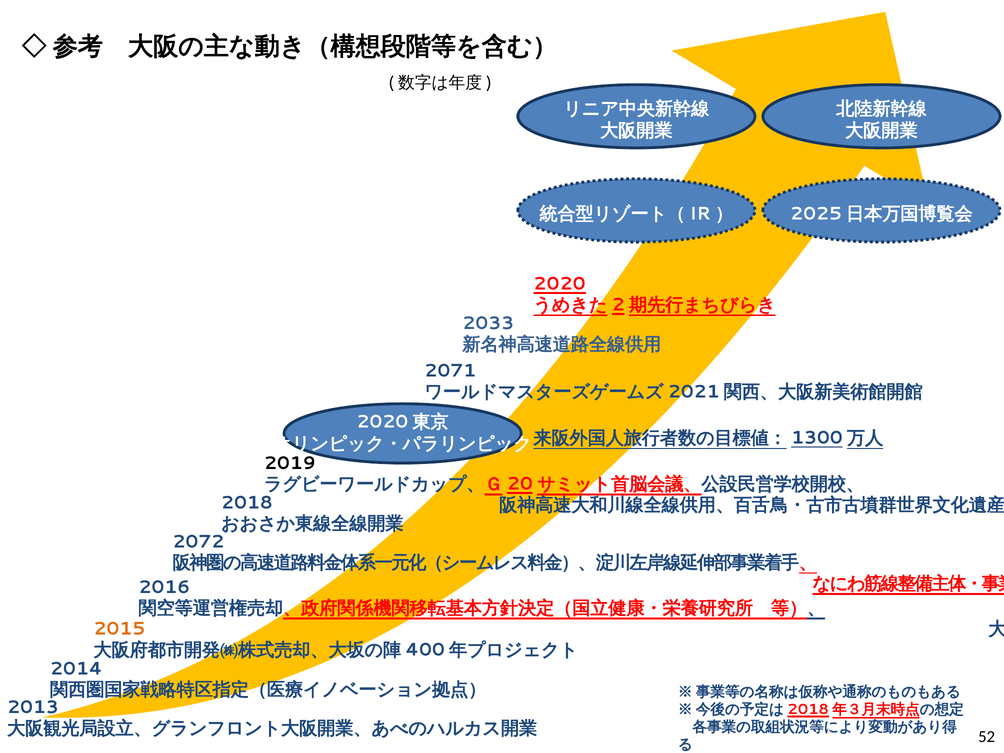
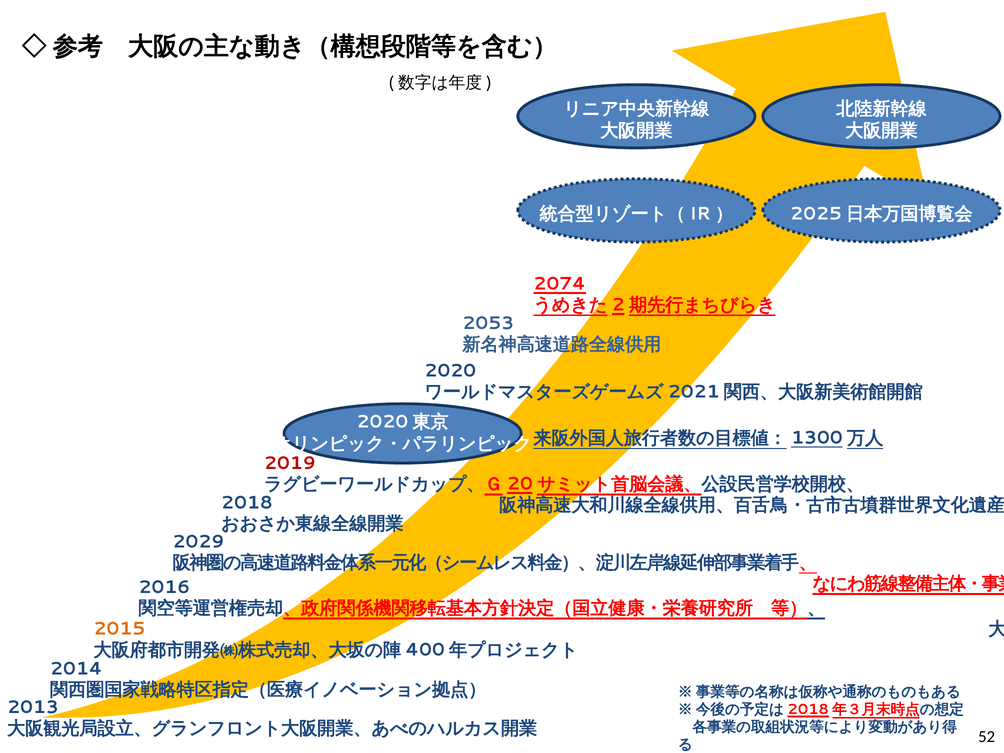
2020: 2020 -> 2074 (560, 284)
2033: 2033 -> 2053 (488, 323)
2071: 2071 -> 2020 (450, 371)
2019 colour: black -> red (290, 463)
2072: 2072 -> 2029 (198, 542)
